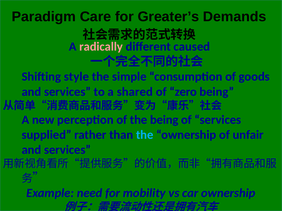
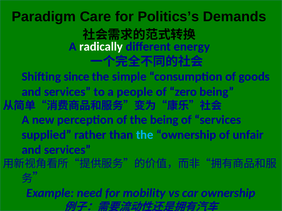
Greater’s: Greater’s -> Politics’s (168, 17)
radically colour: pink -> white (101, 47)
caused: caused -> energy (192, 47)
style: style -> since (77, 77)
shared: shared -> people (135, 92)
